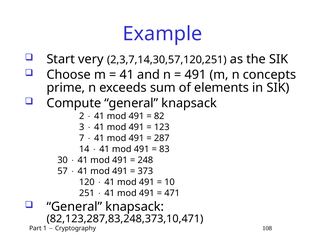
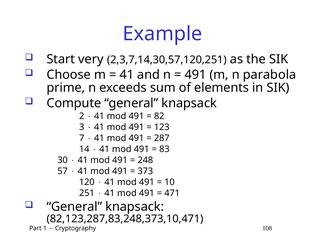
concepts: concepts -> parabola (270, 75)
